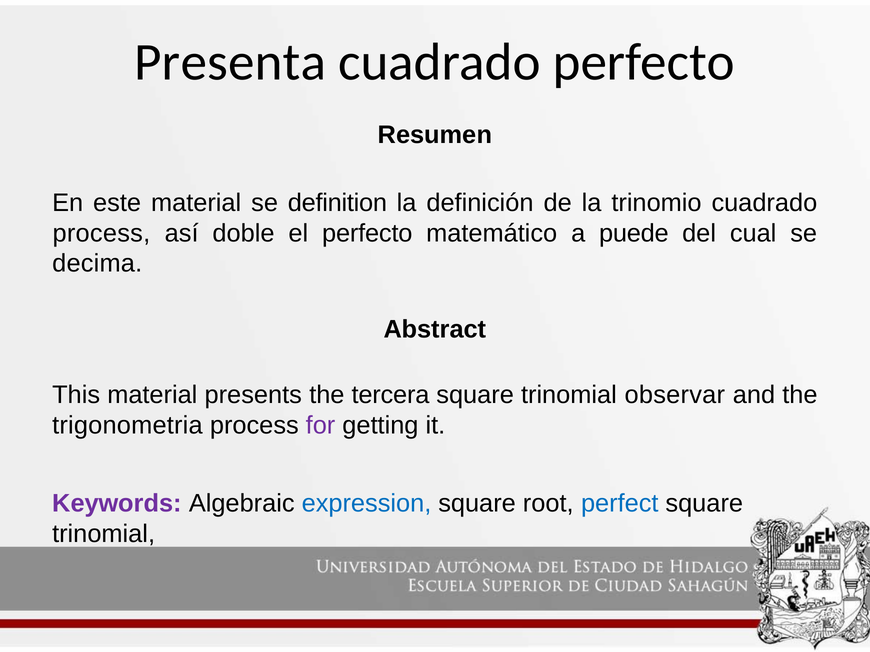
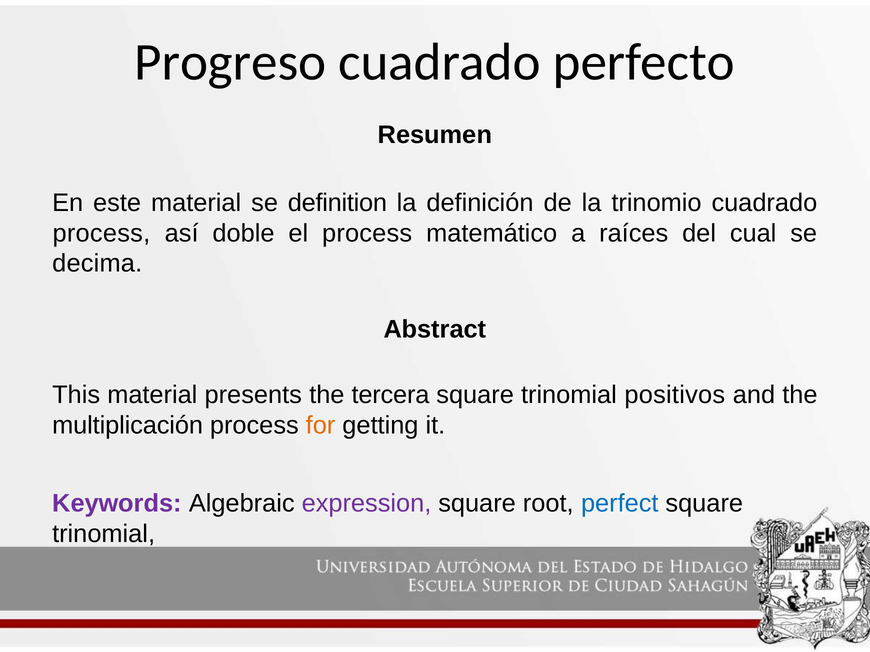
Presenta: Presenta -> Progreso (230, 62)
el perfecto: perfecto -> process (367, 233)
puede: puede -> raíces (634, 233)
observar: observar -> positivos (675, 395)
trigonometria: trigonometria -> multiplicación (128, 426)
for colour: purple -> orange (321, 426)
expression colour: blue -> purple (366, 504)
